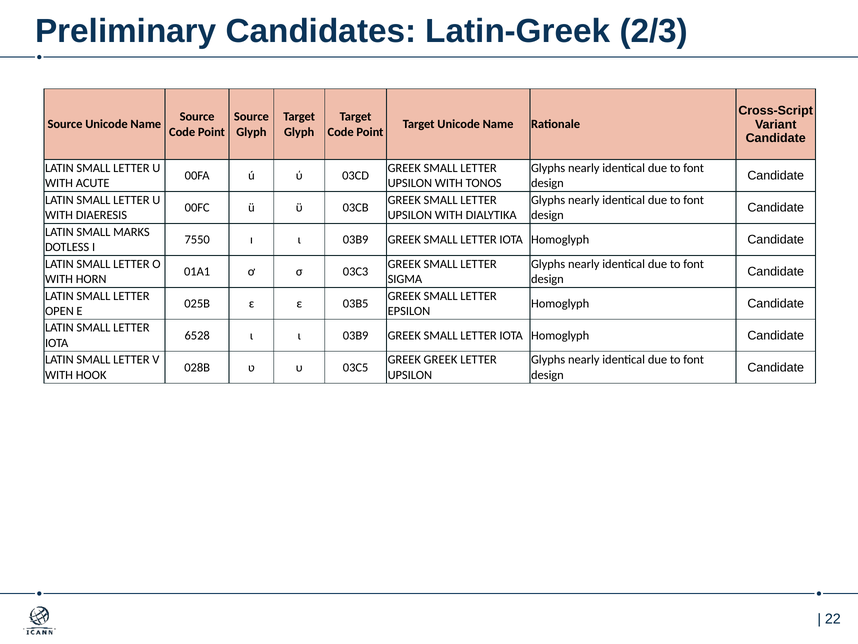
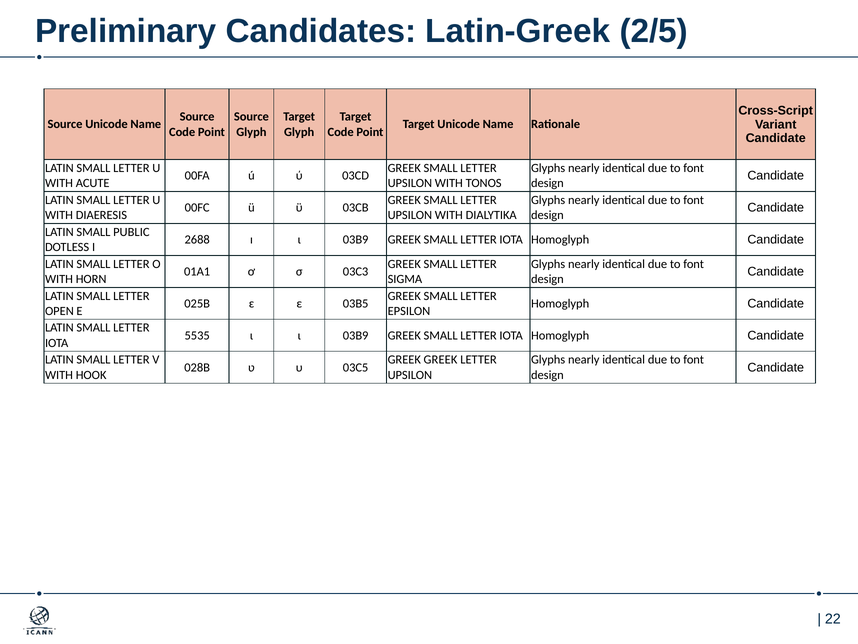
2/3: 2/3 -> 2/5 (654, 31)
MARKS: MARKS -> PUBLIC (131, 232)
7550: 7550 -> 2688 (197, 239)
6528: 6528 -> 5535 (197, 335)
